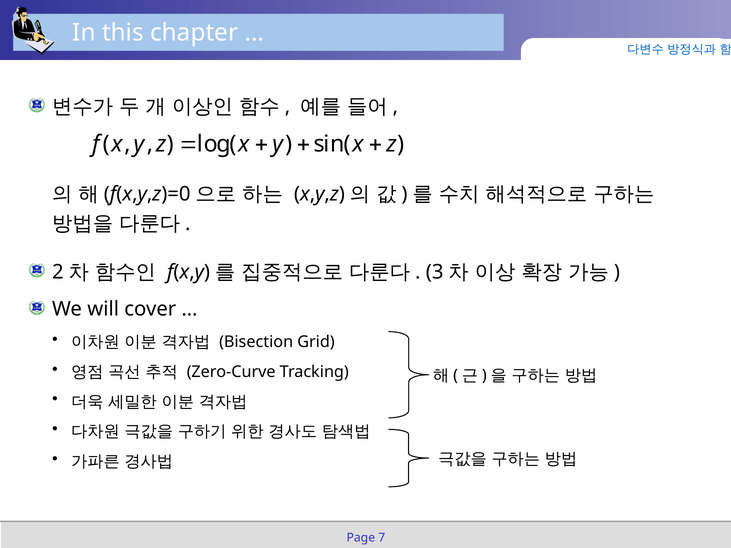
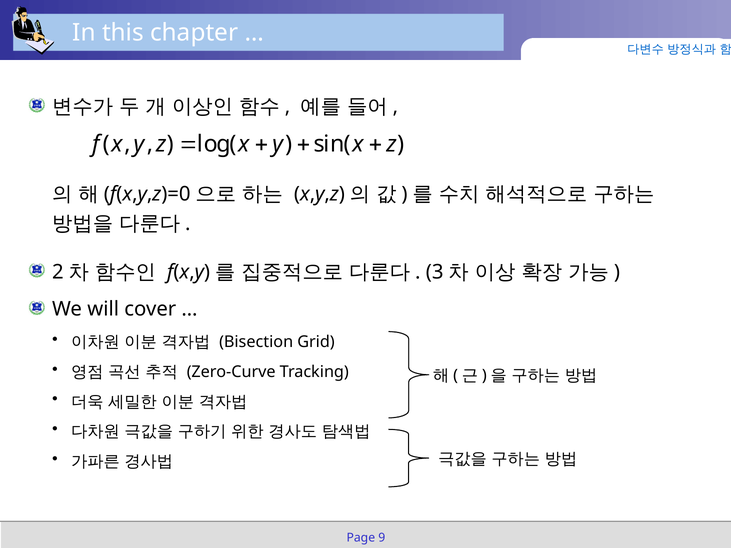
7: 7 -> 9 (382, 538)
